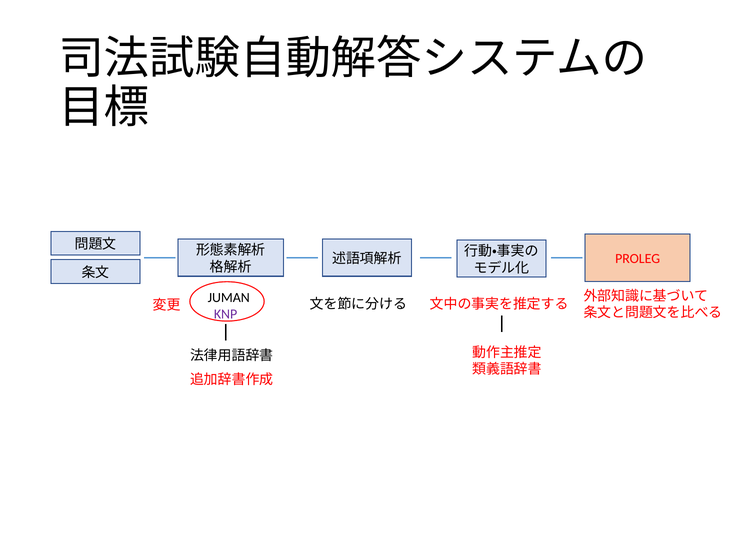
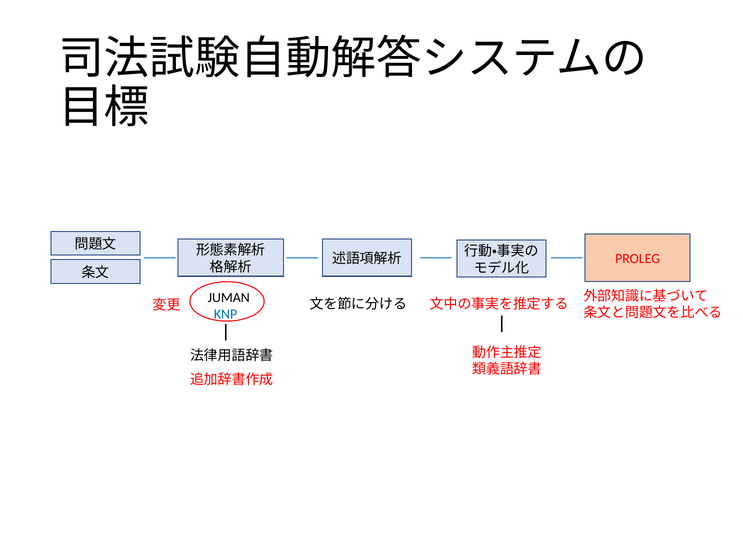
KNP colour: purple -> blue (226, 314)
